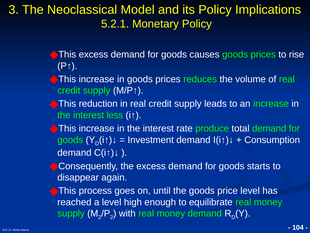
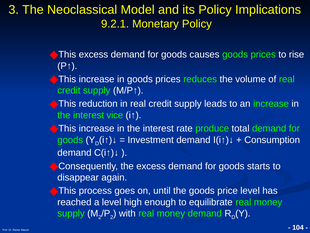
5.2.1: 5.2.1 -> 9.2.1 (115, 24)
less: less -> vice (115, 115)
